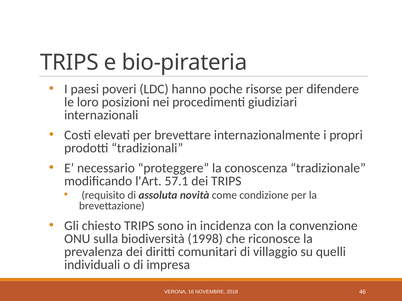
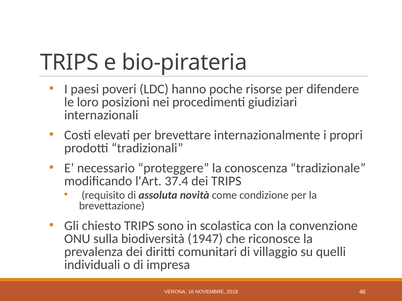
57.1: 57.1 -> 37.4 (176, 181)
incidenza: incidenza -> scolastica (226, 226)
1998: 1998 -> 1947 (205, 239)
